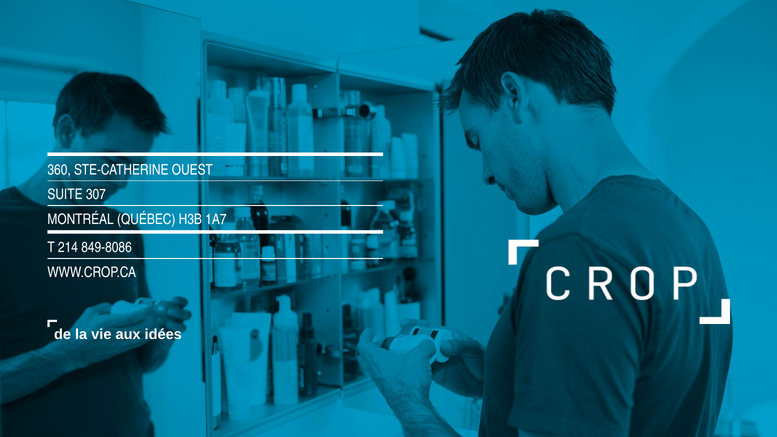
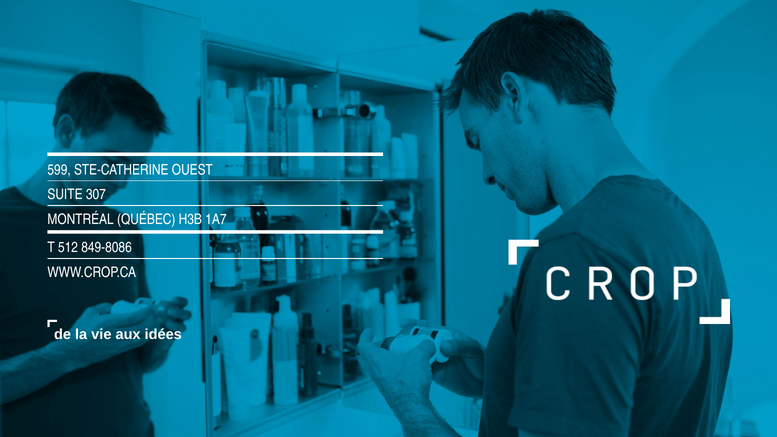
360: 360 -> 599 (59, 170)
214: 214 -> 512 (68, 248)
